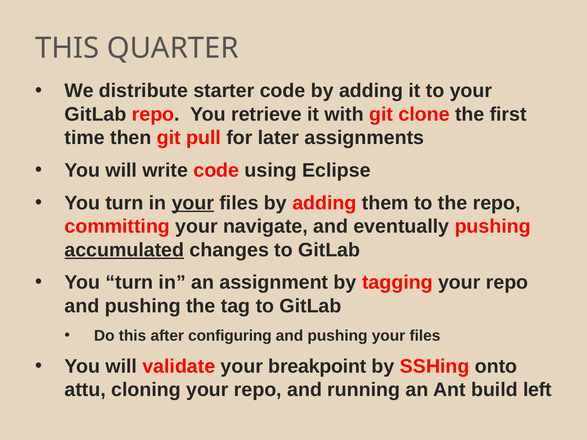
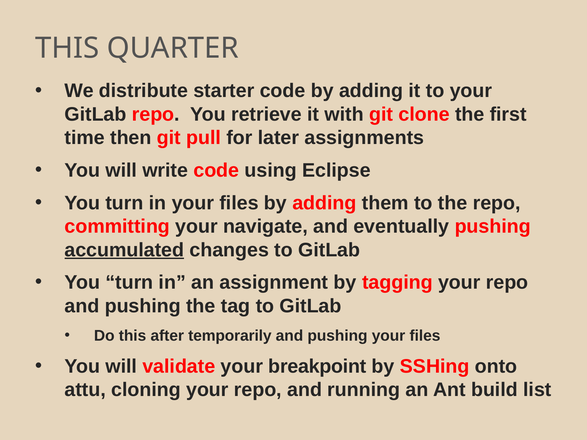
your underline: present -> none (193, 203)
configuring: configuring -> temporarily (230, 336)
left: left -> list (537, 390)
